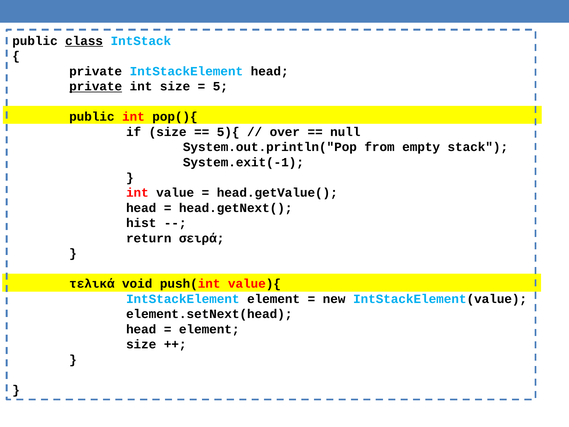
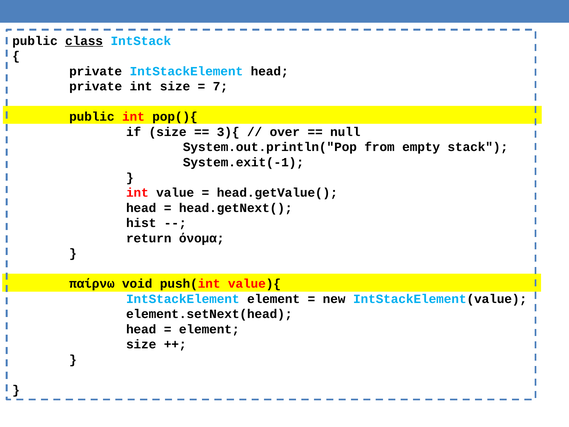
private underline: present -> none (96, 86)
5: 5 -> 7 (220, 86)
5){: 5){ -> 3){ (228, 132)
σειρά: σειρά -> όνομα (202, 238)
τελικά: τελικά -> παίρνω (92, 284)
